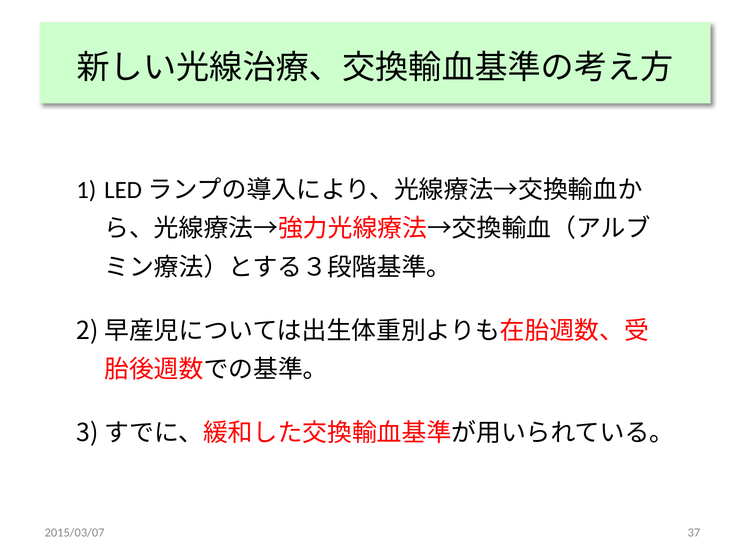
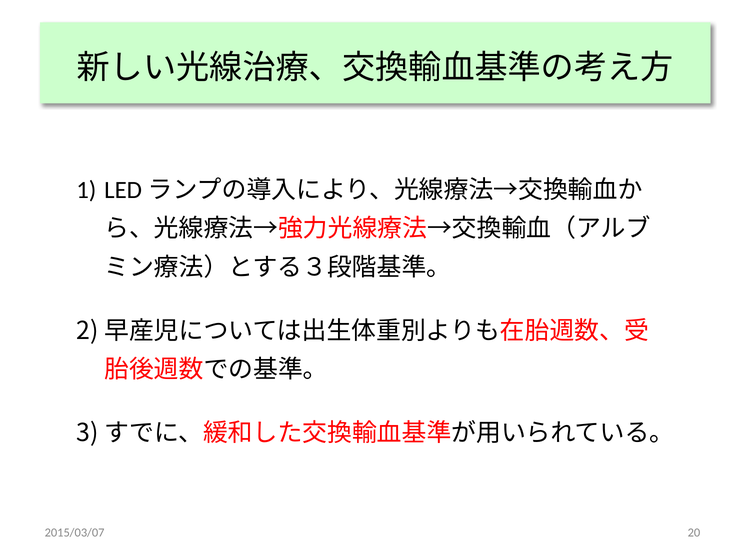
37: 37 -> 20 (694, 533)
